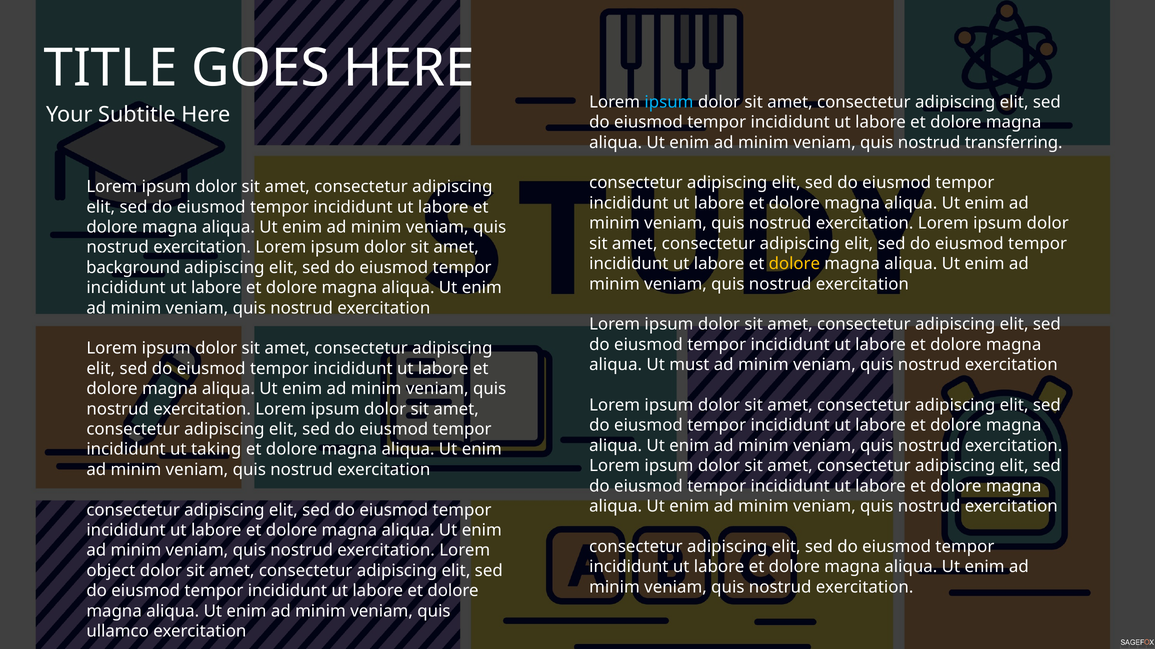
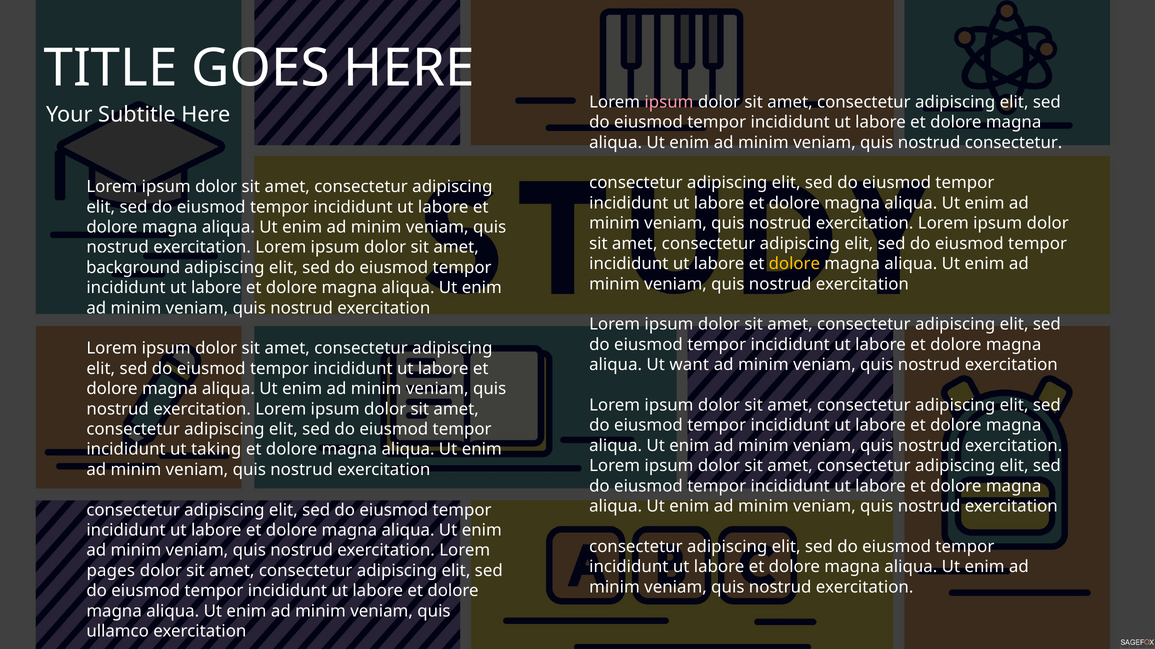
ipsum colour: light blue -> pink (669, 102)
nostrud transferring: transferring -> consectetur (1014, 143)
must: must -> want (689, 365)
object: object -> pages (111, 571)
